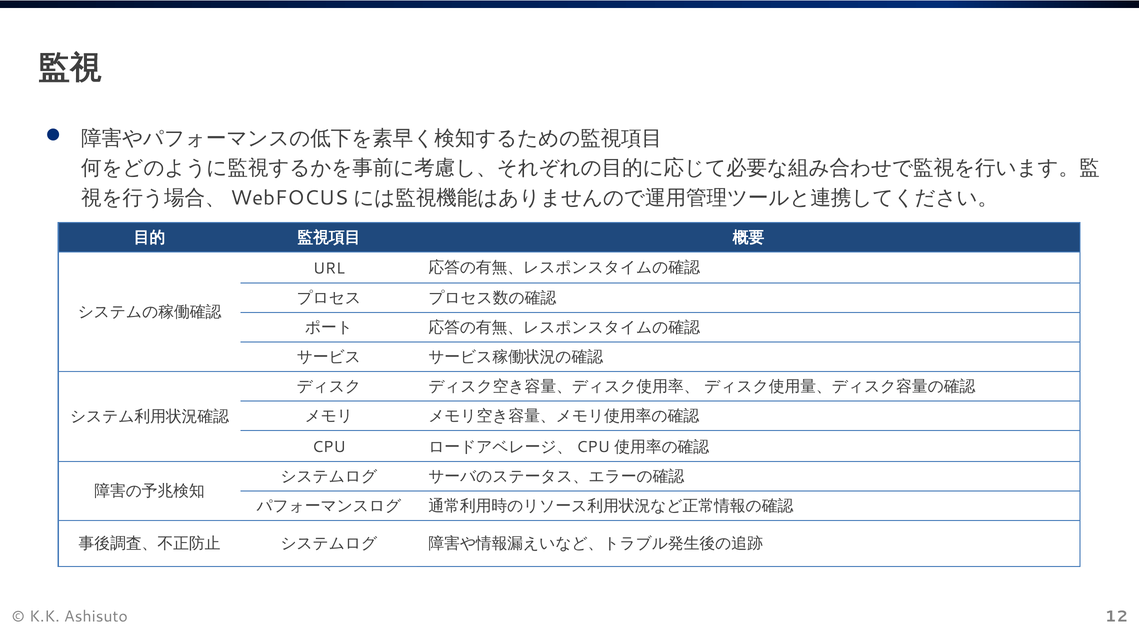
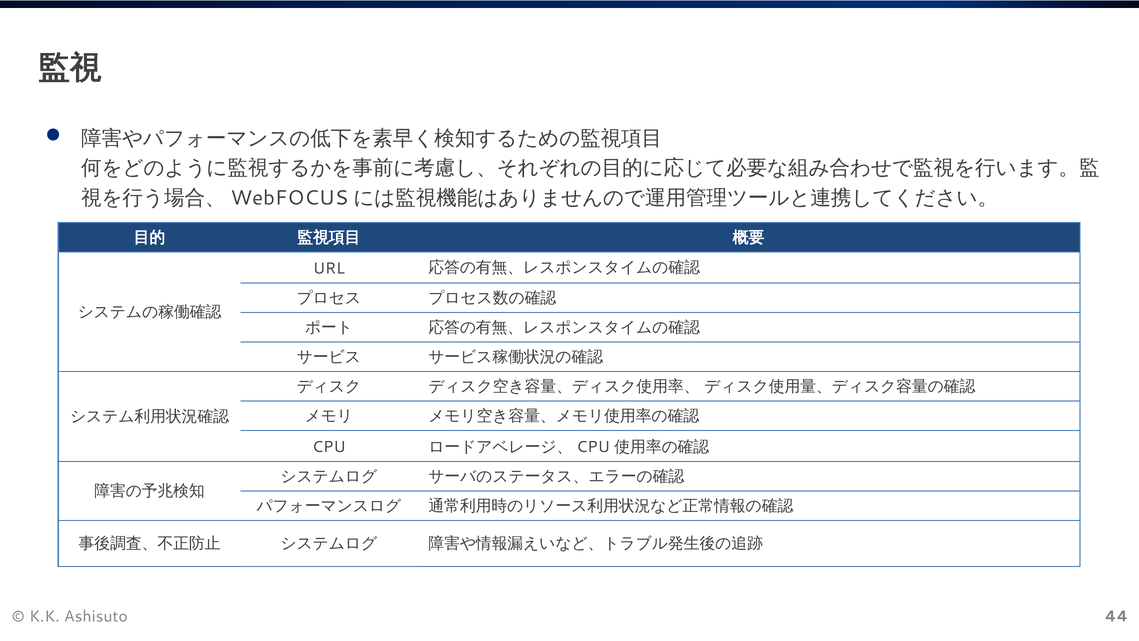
12: 12 -> 44 (1116, 616)
